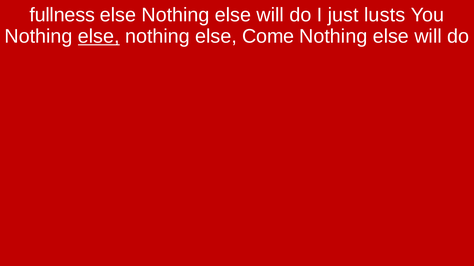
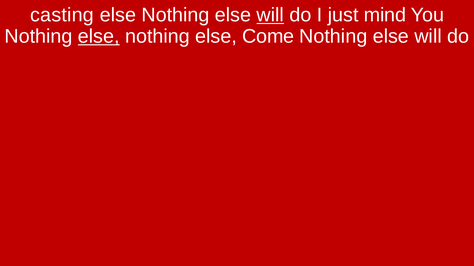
fullness: fullness -> casting (62, 15)
will underline: none -> present (270, 15)
lusts: lusts -> mind (385, 15)
